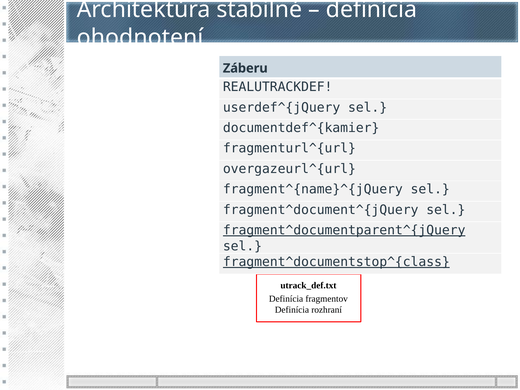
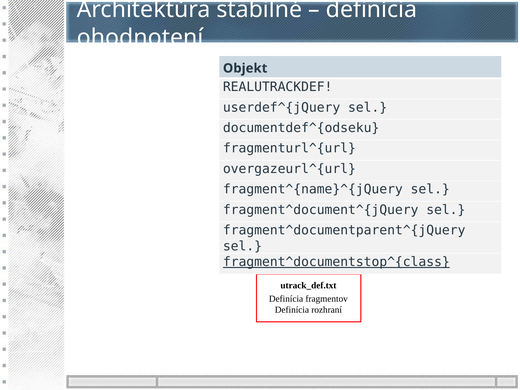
Záberu: Záberu -> Objekt (245, 68)
documentdef^{kamier: documentdef^{kamier -> documentdef^{odseku (301, 128)
fragment^documentparent^{jQuery underline: present -> none (344, 230)
